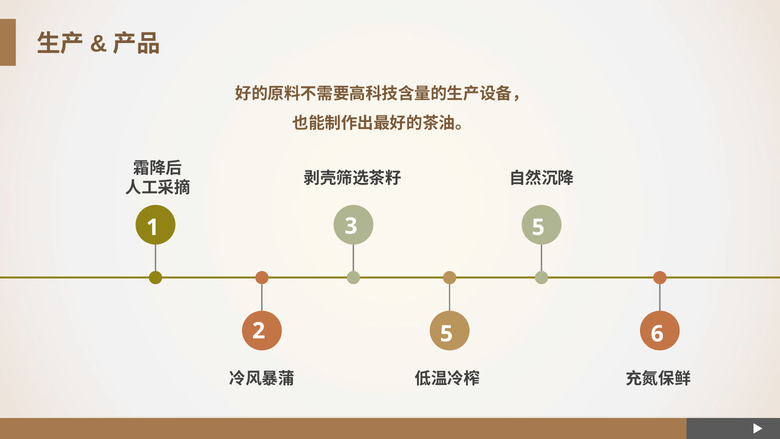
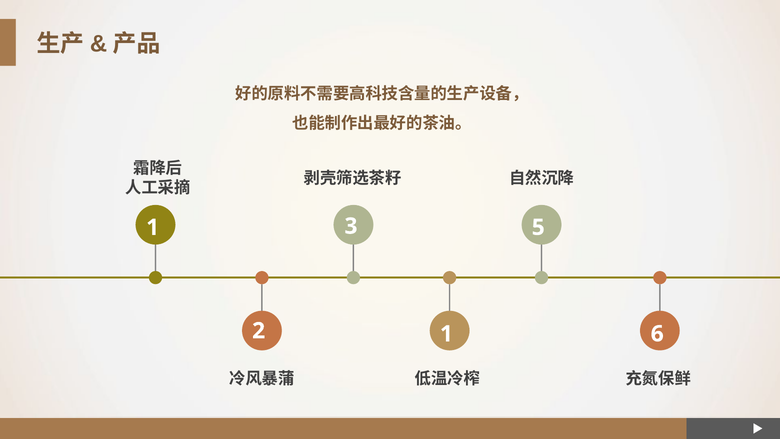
2 5: 5 -> 1 (446, 334)
